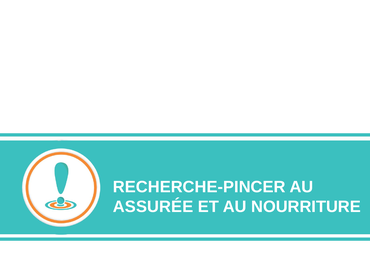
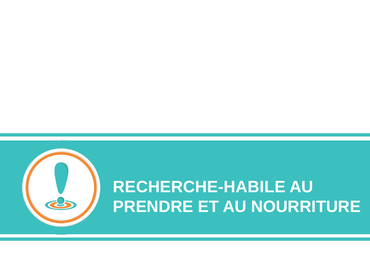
RECHERCHE-PINCER: RECHERCHE-PINCER -> RECHERCHE-HABILE (199, 187)
ASSURÉE: ASSURÉE -> PRENDRE (153, 206)
